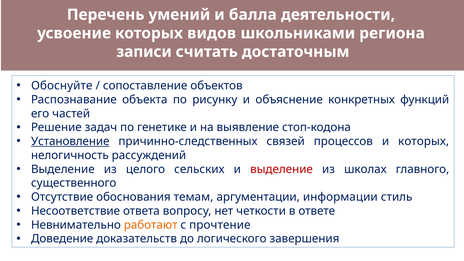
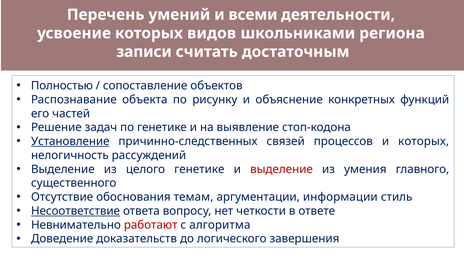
балла: балла -> всеми (253, 15)
Обоснуйте: Обоснуйте -> Полностью (62, 86)
целого сельских: сельских -> генетике (199, 169)
школах: школах -> умения (365, 169)
Несоответствие underline: none -> present (76, 211)
работают colour: orange -> red (151, 225)
прочтение: прочтение -> алгоритма (220, 225)
